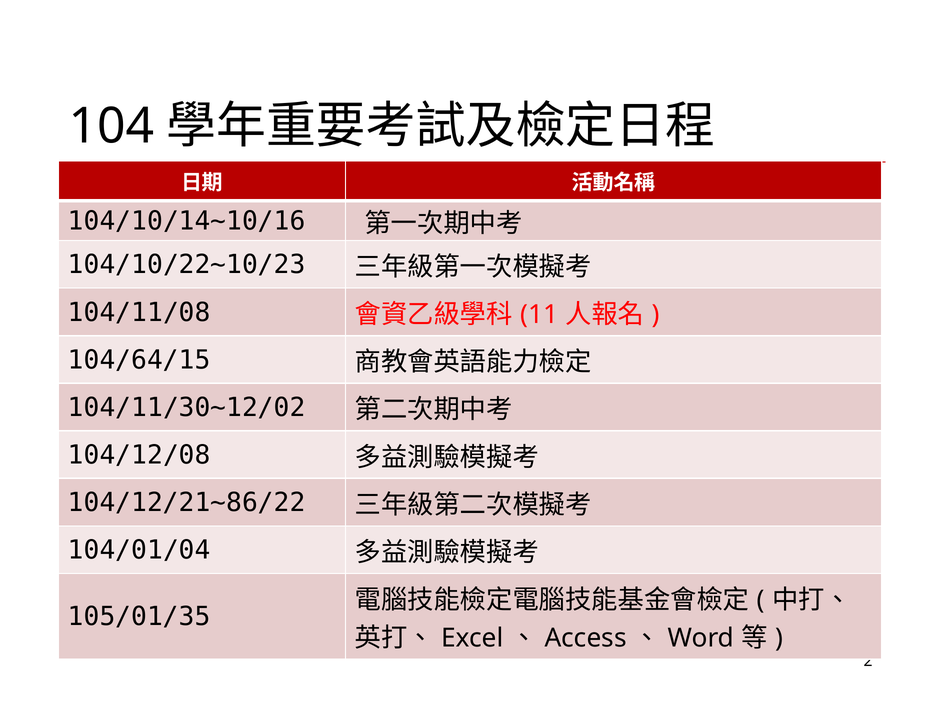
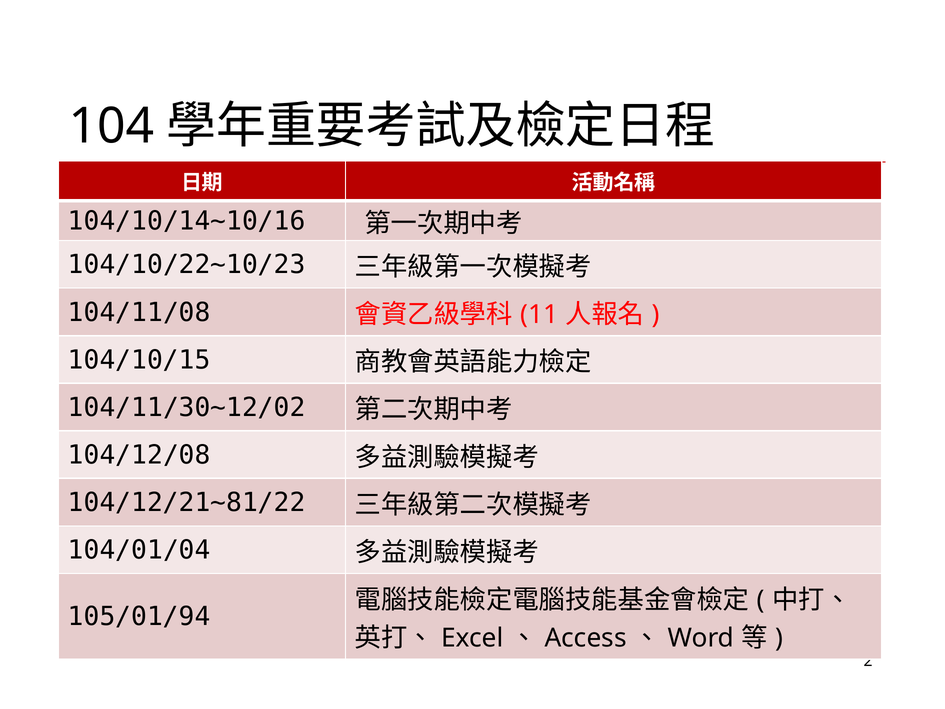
104/64/15: 104/64/15 -> 104/10/15 (139, 360)
104/12/21~86/22: 104/12/21~86/22 -> 104/12/21~81/22 (187, 502)
105/01/35: 105/01/35 -> 105/01/94 (139, 617)
